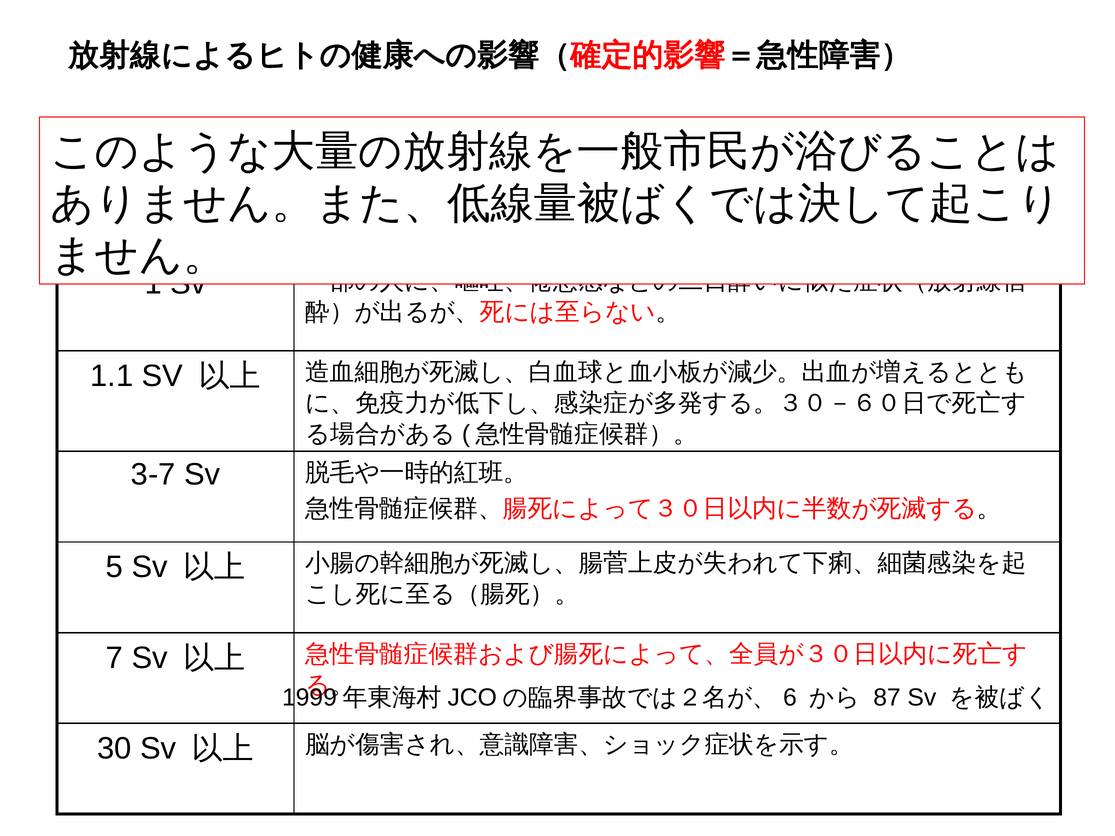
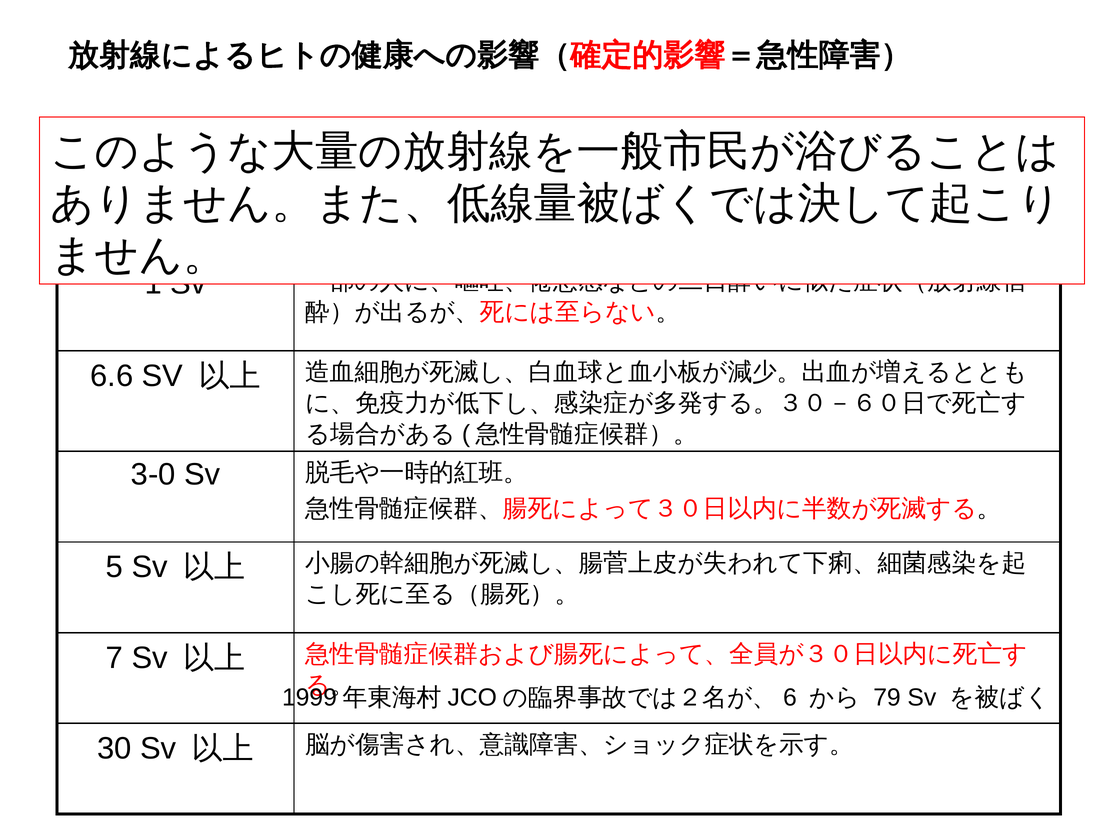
1.1: 1.1 -> 6.6 (112, 376)
3-7: 3-7 -> 3-0 (153, 475)
87: 87 -> 79 (887, 698)
